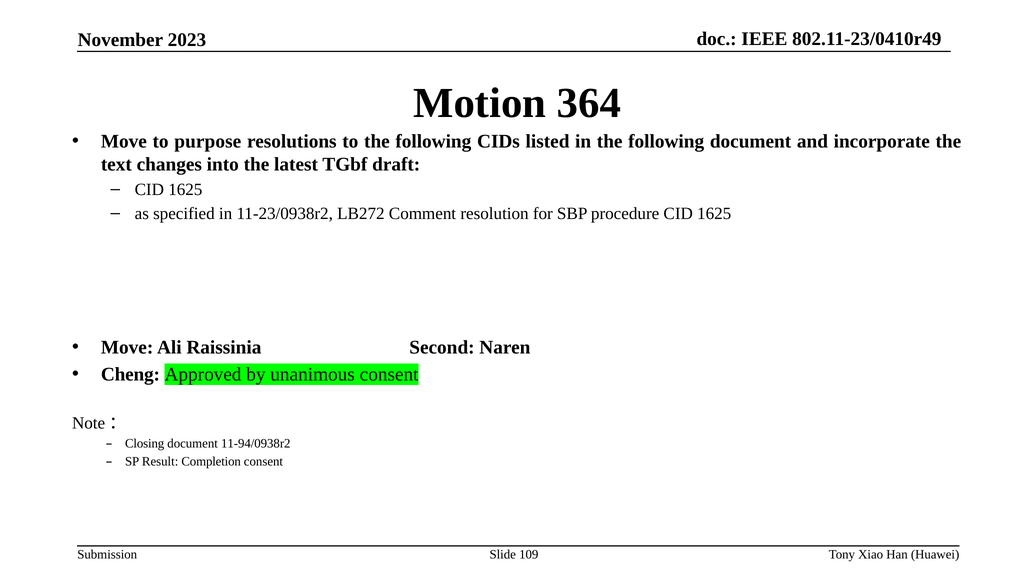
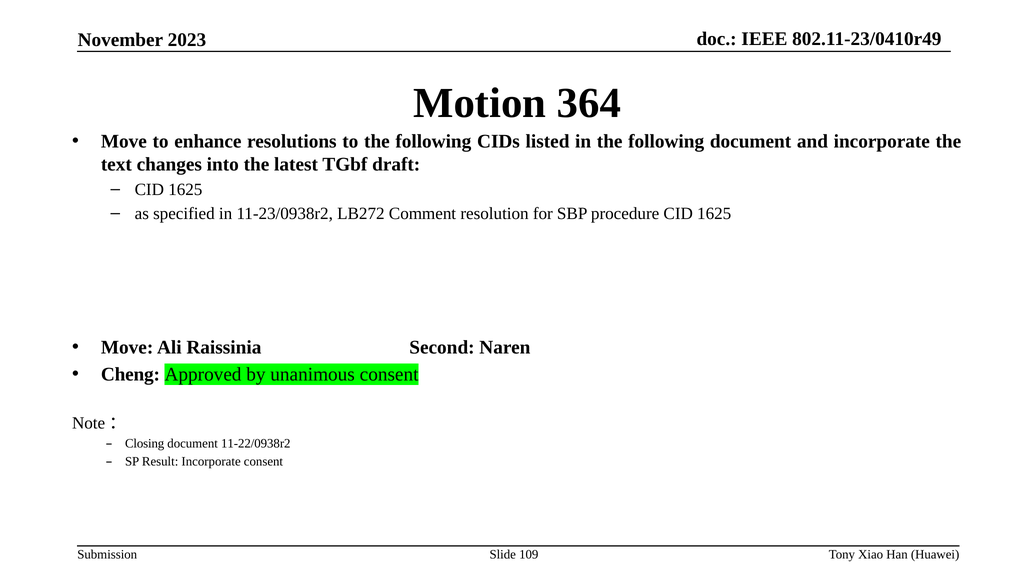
purpose: purpose -> enhance (208, 141)
11-94/0938r2: 11-94/0938r2 -> 11-22/0938r2 (256, 444)
Result Completion: Completion -> Incorporate (211, 462)
